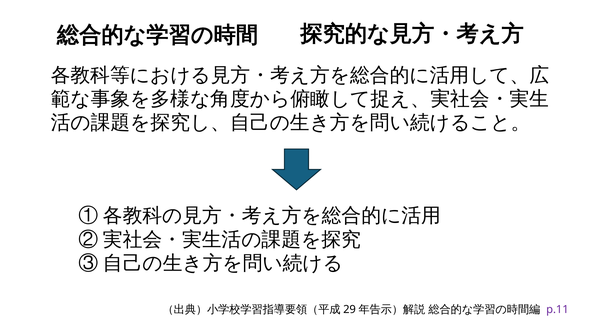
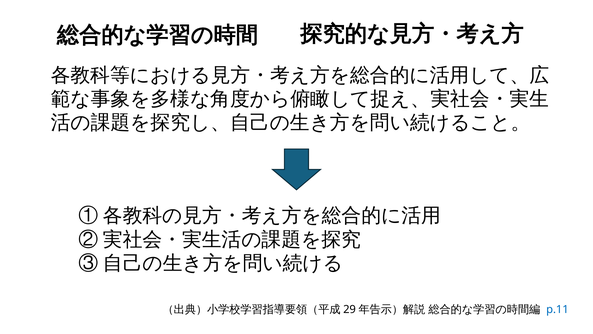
p.11 colour: purple -> blue (557, 309)
